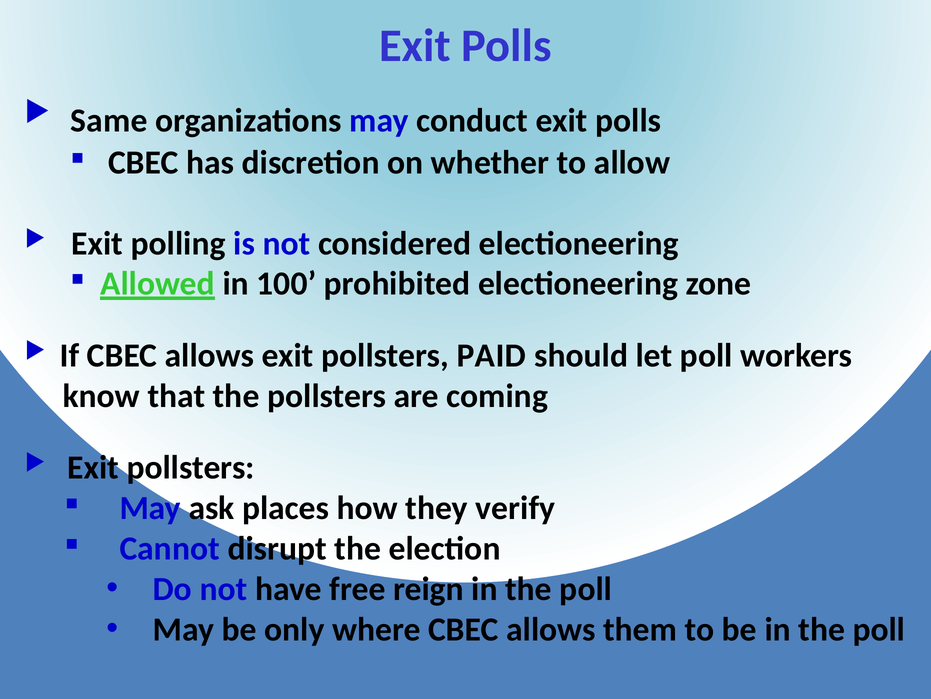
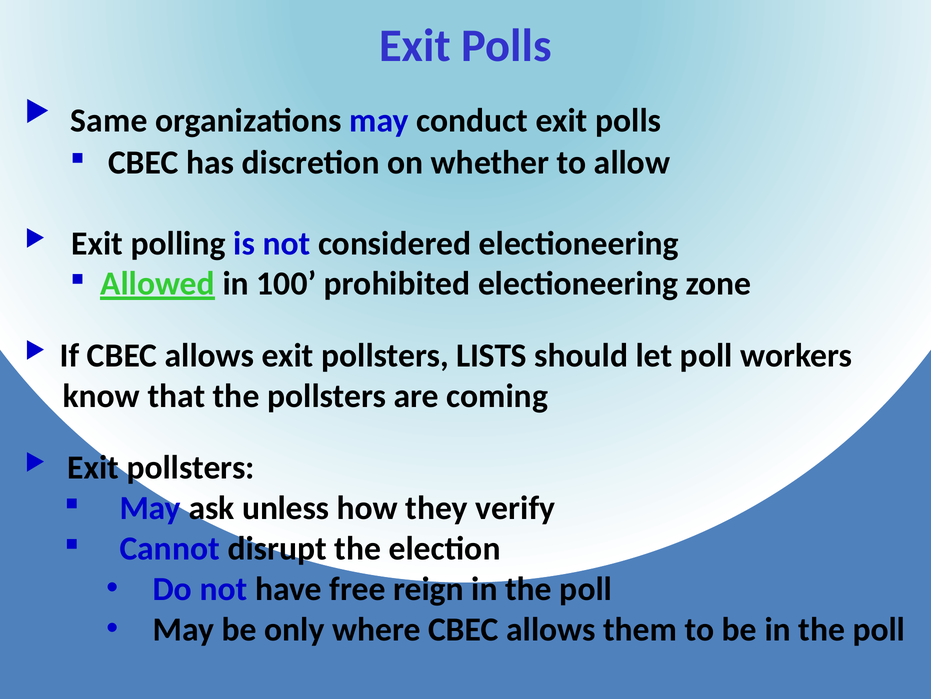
PAID: PAID -> LISTS (492, 355)
places: places -> unless (286, 507)
